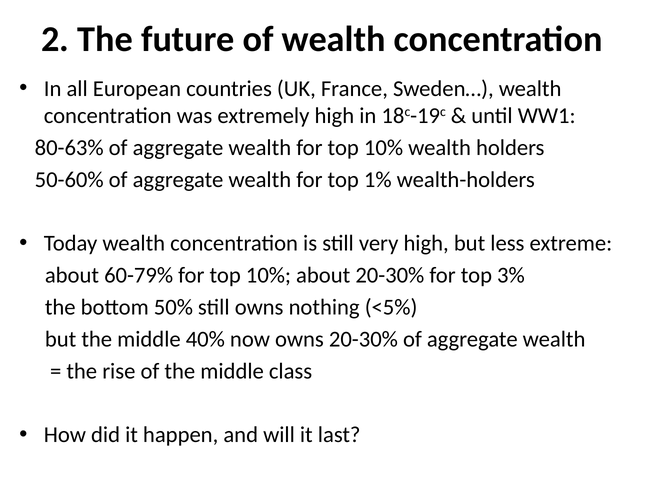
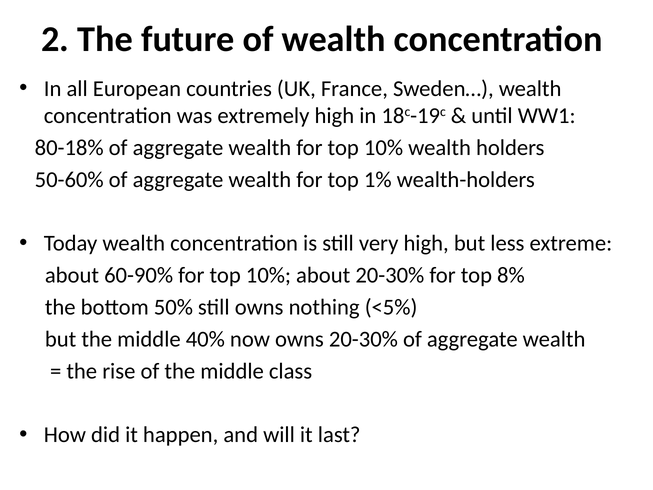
80-63%: 80-63% -> 80-18% (69, 148)
60-79%: 60-79% -> 60-90% (139, 275)
3%: 3% -> 8% (511, 275)
